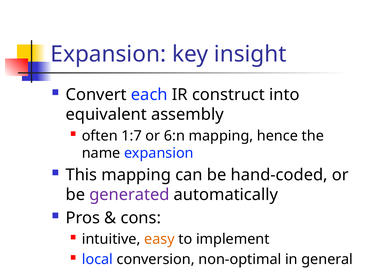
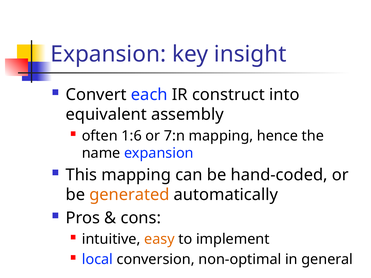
1:7: 1:7 -> 1:6 (132, 136)
6:n: 6:n -> 7:n (174, 136)
generated colour: purple -> orange (129, 195)
